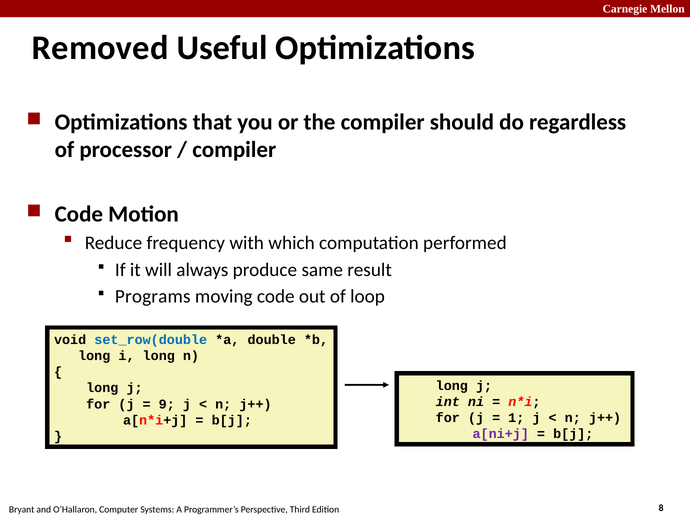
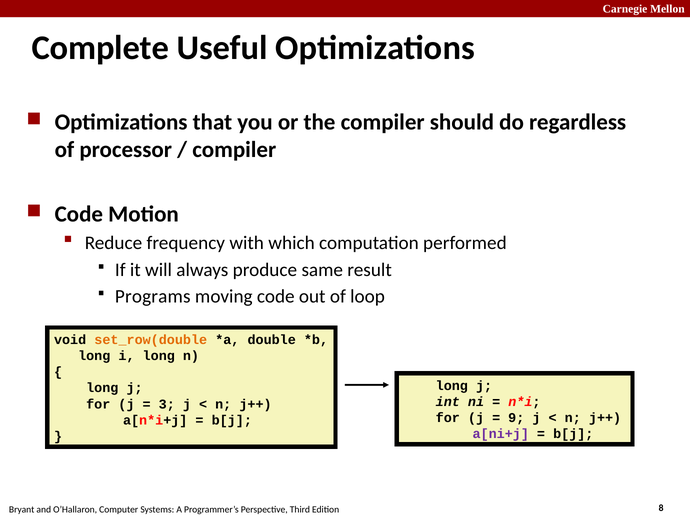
Removed: Removed -> Complete (100, 48)
set_row(double colour: blue -> orange (151, 340)
9: 9 -> 3 (167, 405)
1: 1 -> 9 (516, 418)
